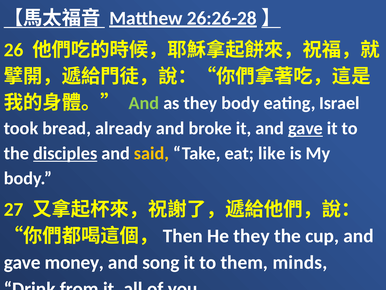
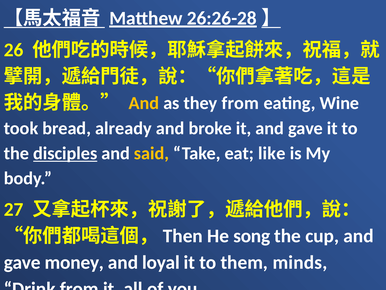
And colour: light green -> yellow (144, 103)
they body: body -> from (240, 103)
Israel: Israel -> Wine (339, 103)
gave underline: present -> none (305, 128)
He they: they -> song (252, 236)
song: song -> loyal (161, 262)
